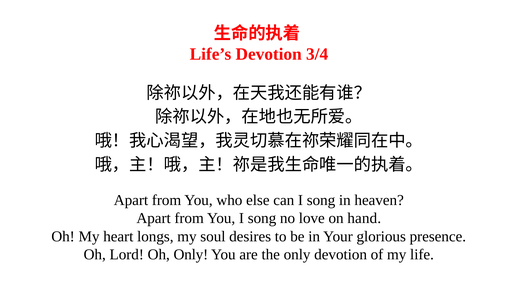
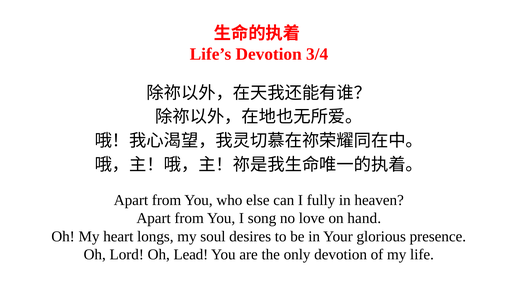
can I song: song -> fully (321, 200)
Oh Only: Only -> Lead (191, 255)
